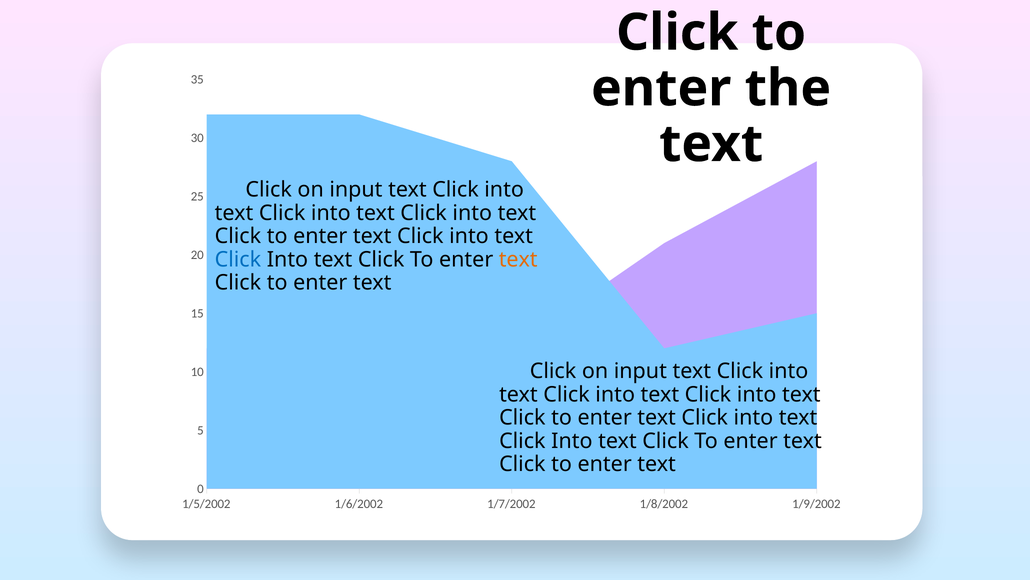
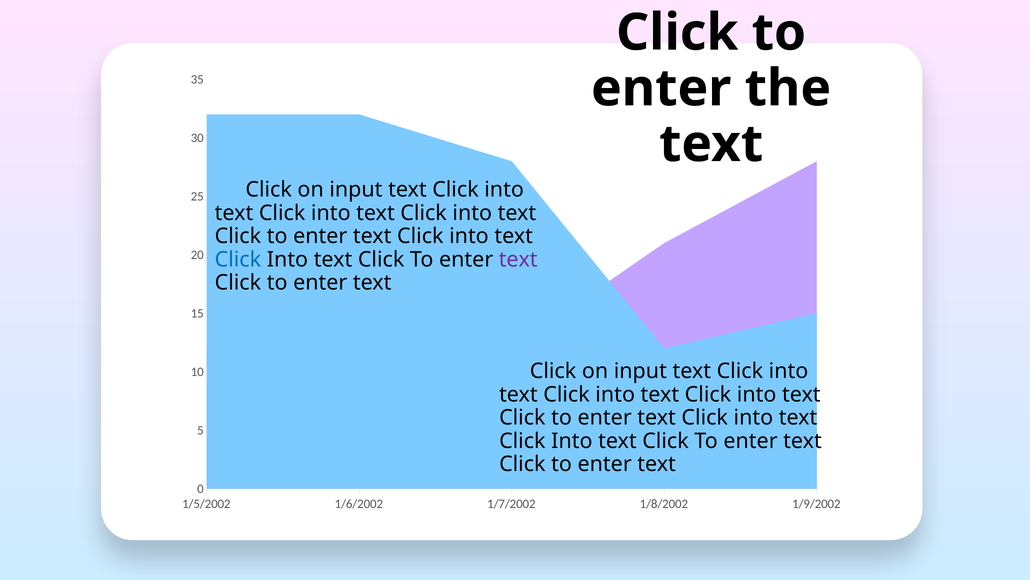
text colour: orange -> purple (518, 259)
